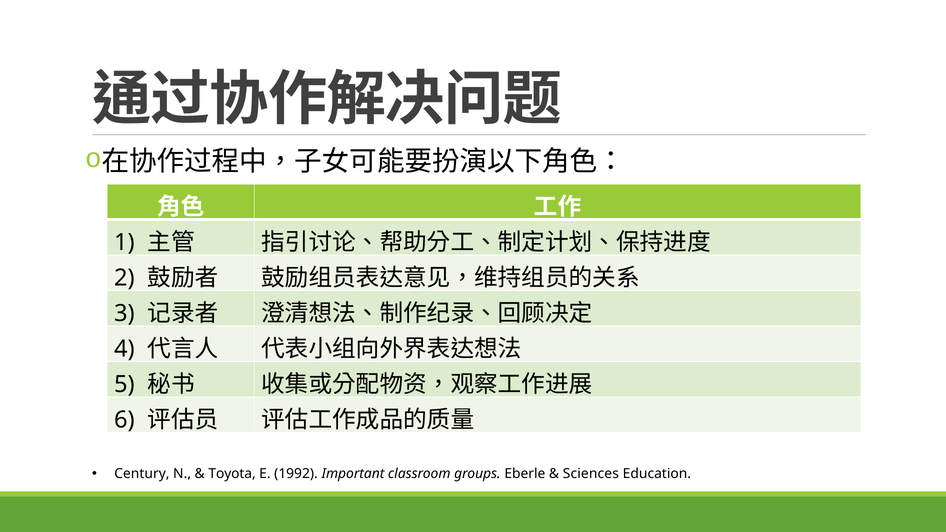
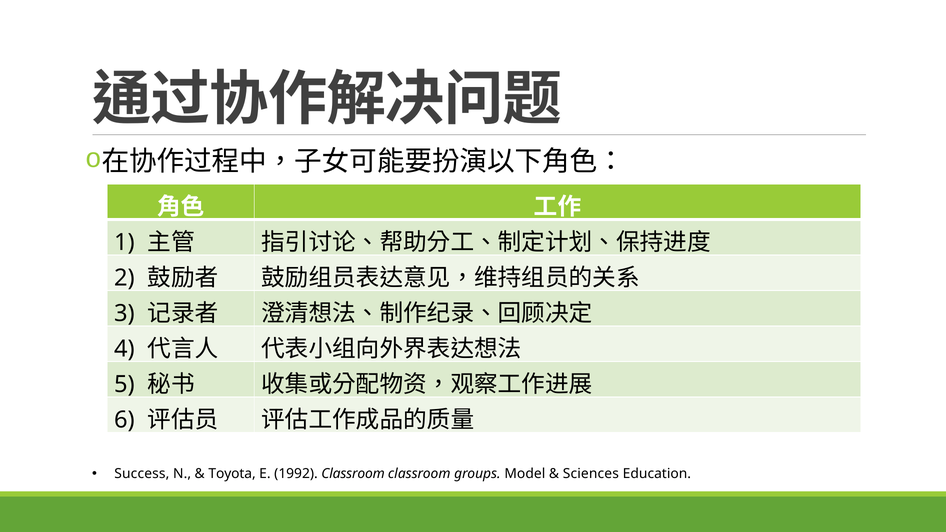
Century: Century -> Success (142, 474)
1992 Important: Important -> Classroom (353, 474)
Eberle: Eberle -> Model (525, 474)
